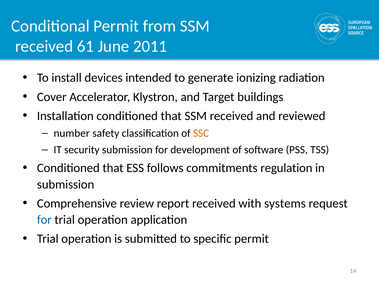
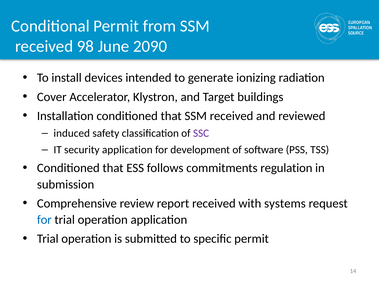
61: 61 -> 98 (85, 46)
2011: 2011 -> 2090 (150, 46)
number: number -> induced (72, 133)
SSC colour: orange -> purple (201, 133)
security submission: submission -> application (127, 150)
